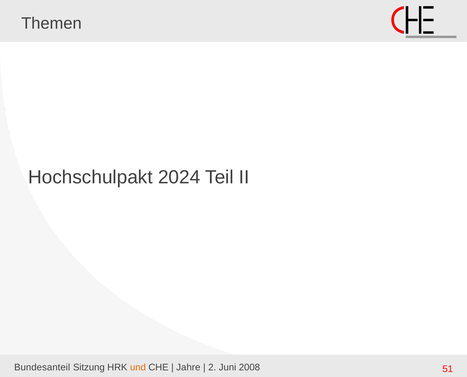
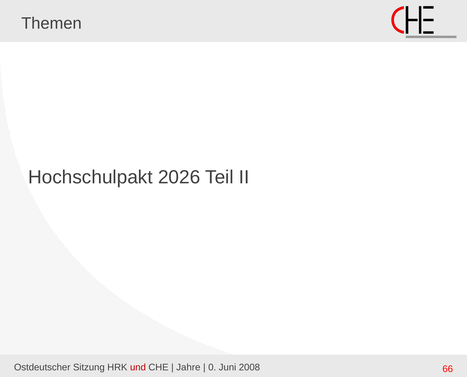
2024: 2024 -> 2026 (179, 177)
Bundesanteil: Bundesanteil -> Ostdeutscher (42, 368)
und colour: orange -> red (138, 368)
2: 2 -> 0 (212, 368)
51: 51 -> 66 (448, 369)
